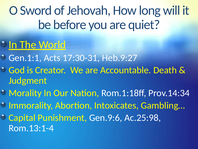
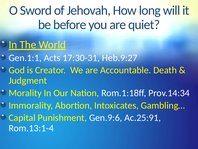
Ac.25:98: Ac.25:98 -> Ac.25:91 (143, 117)
